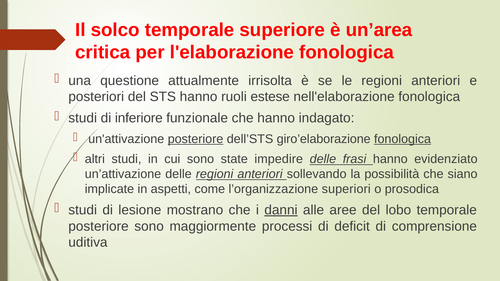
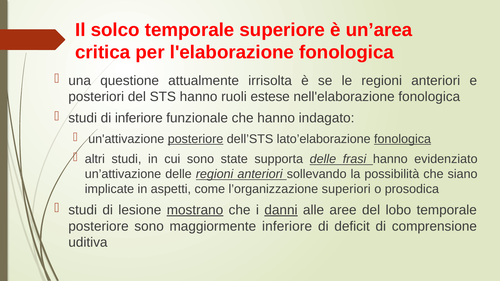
giro’elaborazione: giro’elaborazione -> lato’elaborazione (324, 139)
impedire: impedire -> supporta (279, 159)
mostrano underline: none -> present (195, 210)
maggiormente processi: processi -> inferiore (287, 226)
